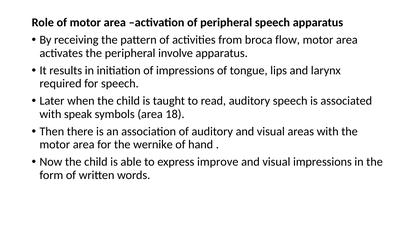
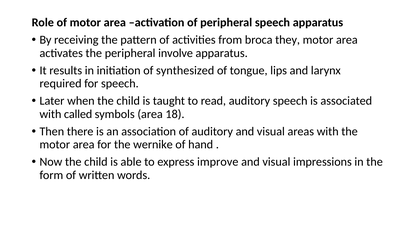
flow: flow -> they (288, 40)
of impressions: impressions -> synthesized (185, 70)
speak: speak -> called (78, 114)
